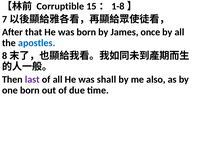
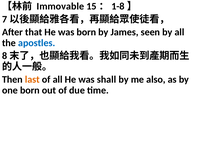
Corruptible: Corruptible -> Immovable (60, 6)
once: once -> seen (150, 32)
last colour: purple -> orange (32, 80)
